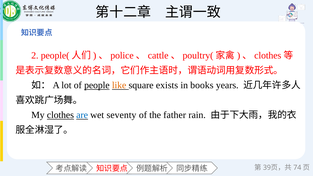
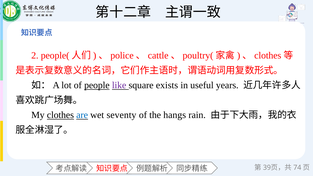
like colour: orange -> purple (119, 85)
books: books -> useful (202, 85)
father: father -> hangs (175, 115)
